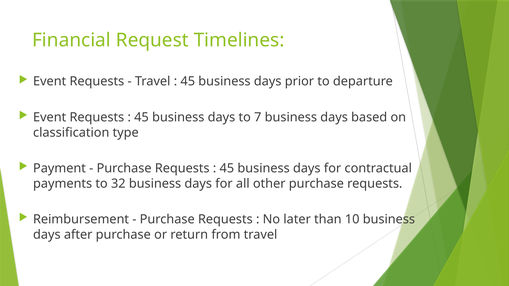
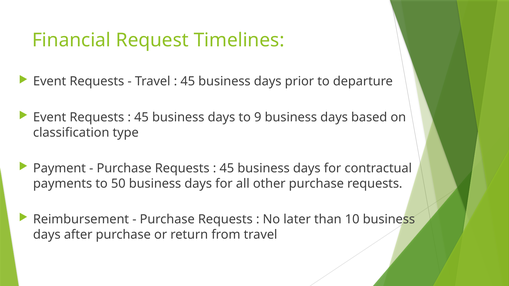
7: 7 -> 9 (258, 117)
32: 32 -> 50 (118, 184)
